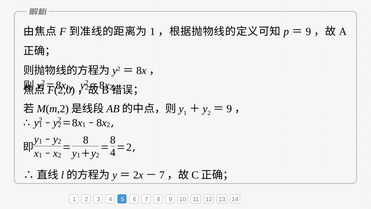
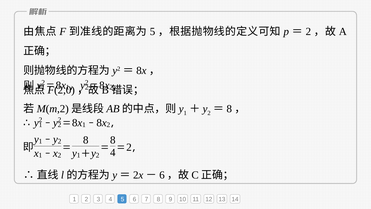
1: 1 -> 5 (152, 32)
9: 9 -> 2 (308, 32)
9: 9 -> 8 (229, 109)
7: 7 -> 6 (162, 175)
